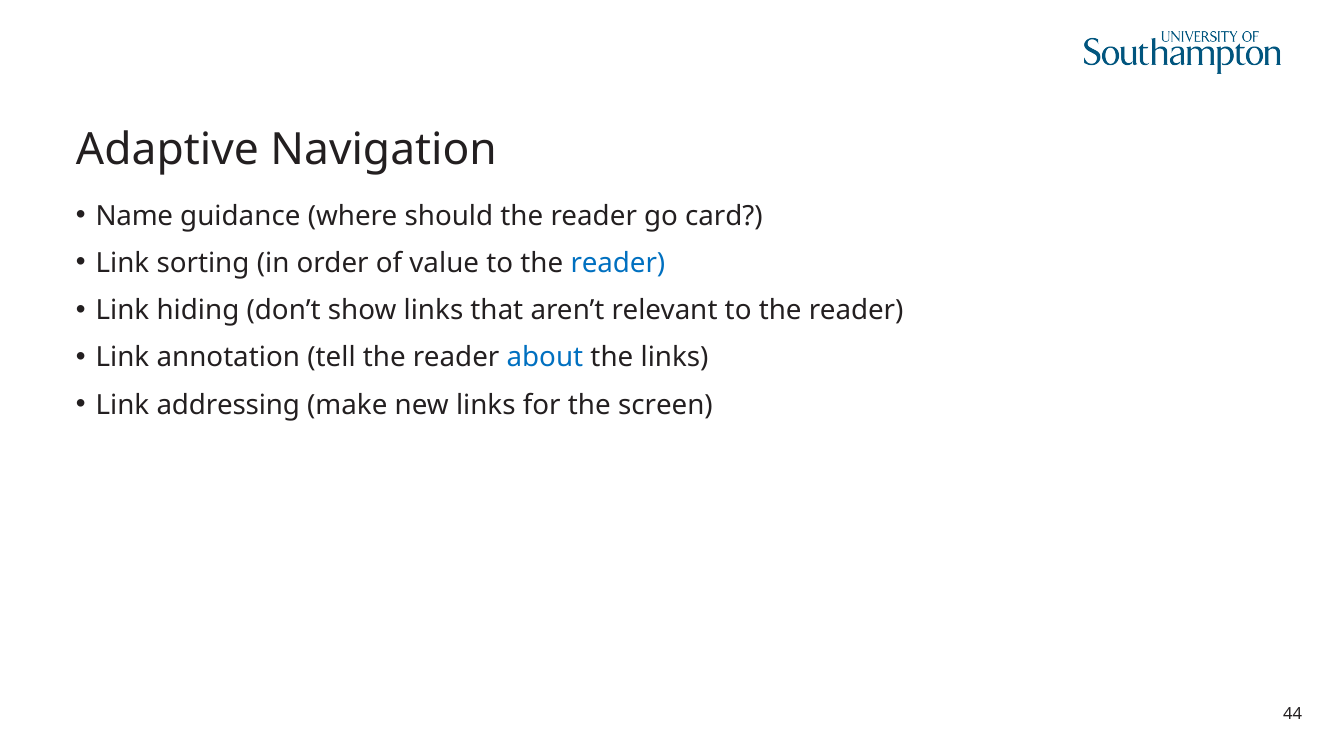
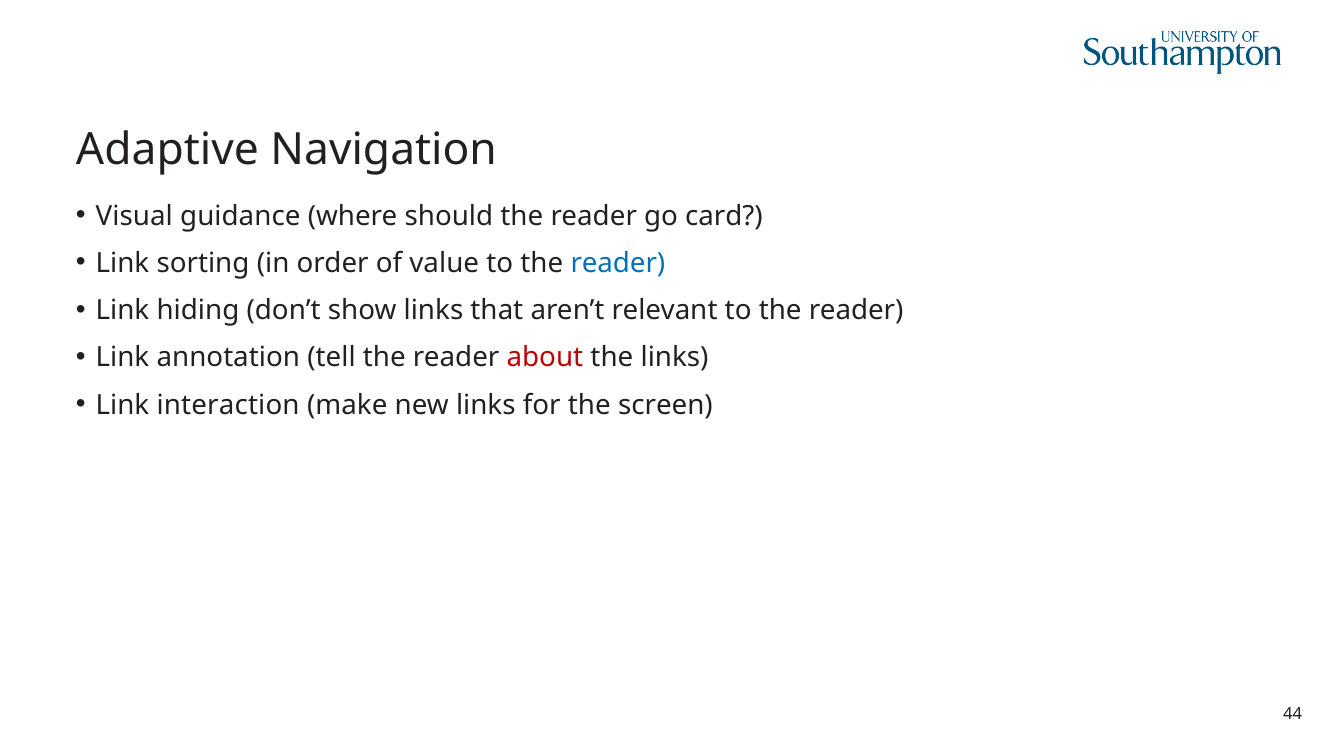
Name: Name -> Visual (134, 216)
about colour: blue -> red (545, 358)
addressing: addressing -> interaction (228, 405)
